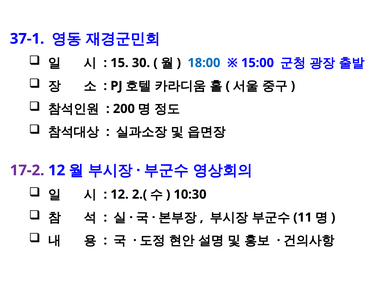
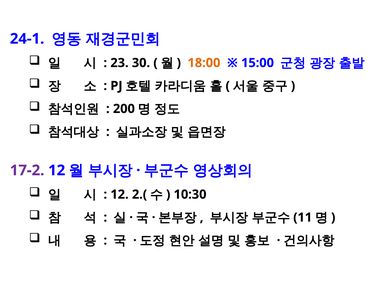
37-1: 37-1 -> 24-1 (27, 39)
15: 15 -> 23 (119, 63)
18:00 colour: blue -> orange (204, 63)
